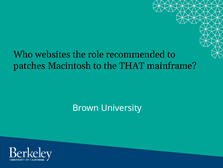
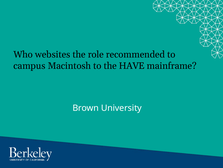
patches: patches -> campus (29, 65)
THAT: THAT -> HAVE (132, 65)
